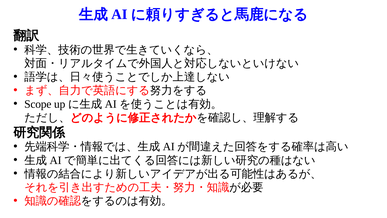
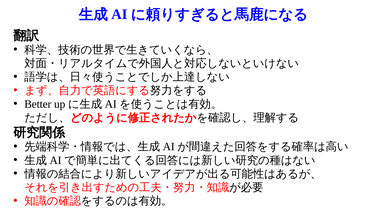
Scope: Scope -> Better (38, 104)
